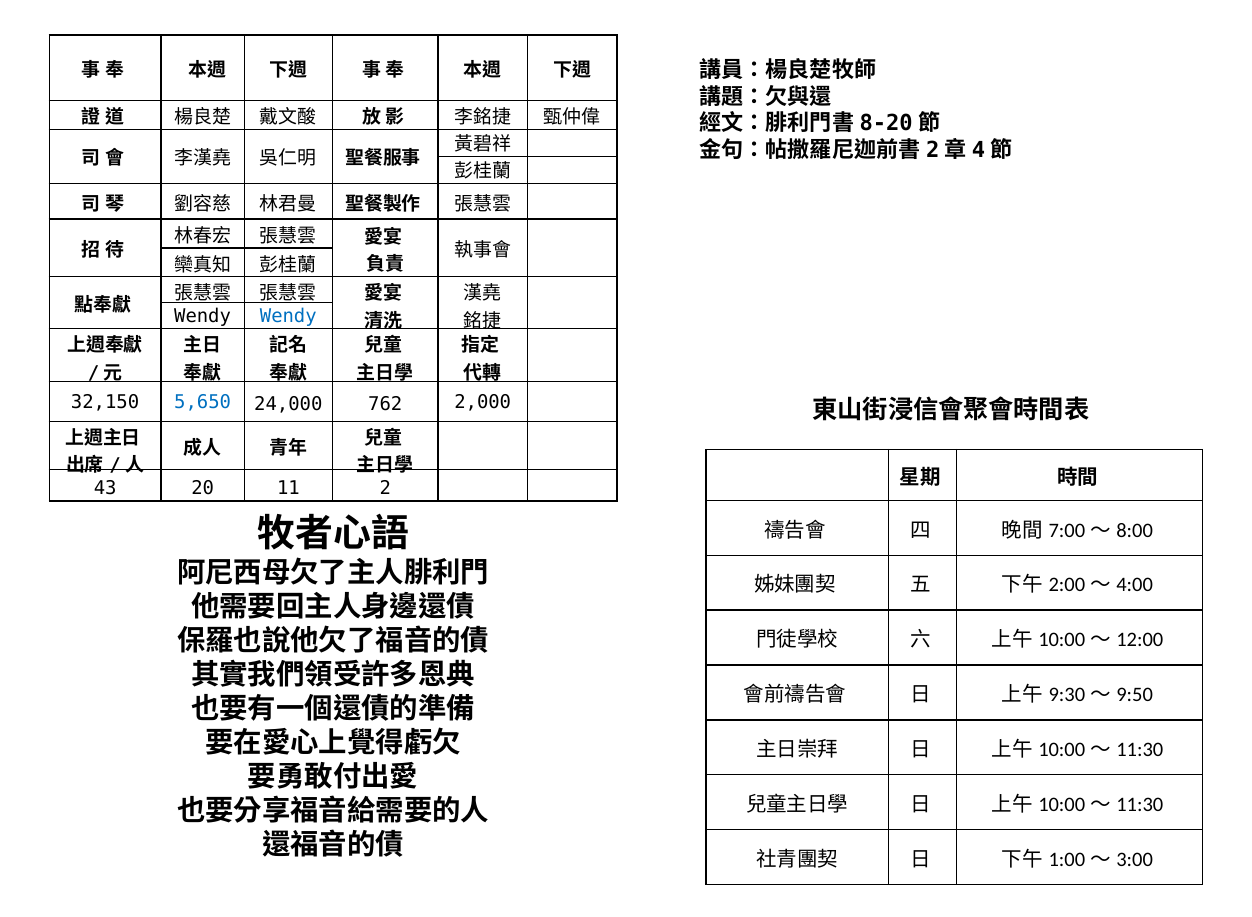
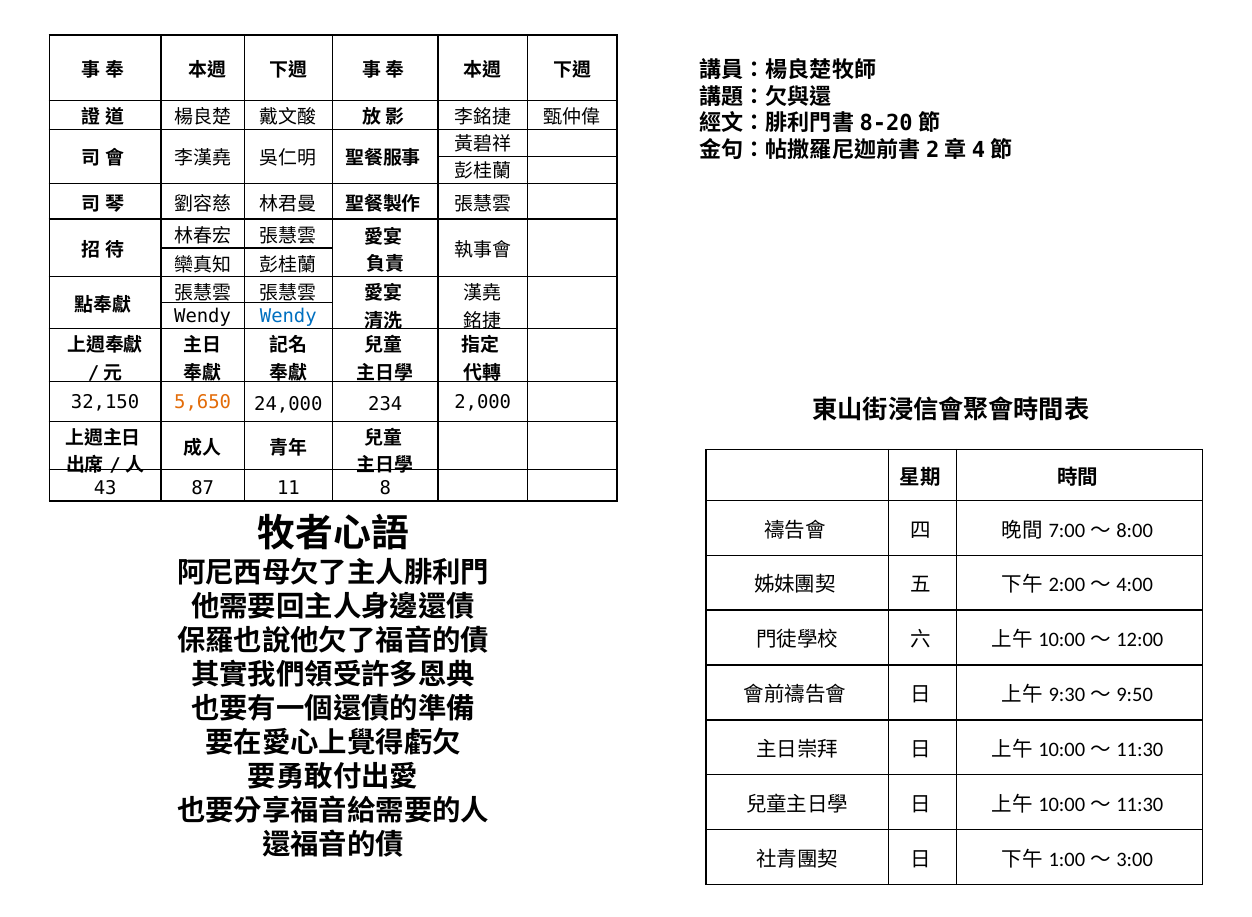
5,650 colour: blue -> orange (203, 402)
762: 762 -> 234 (385, 404)
20: 20 -> 87 (203, 488)
2: 2 -> 8 (385, 488)
